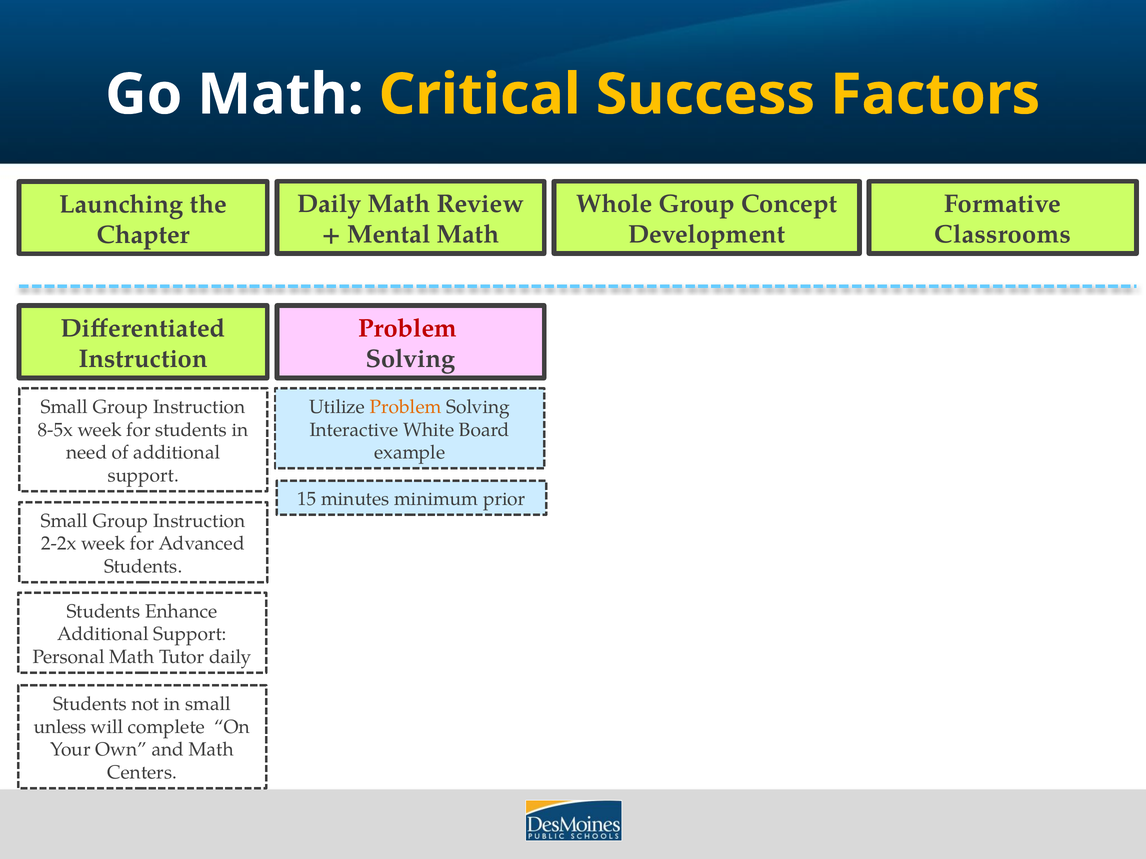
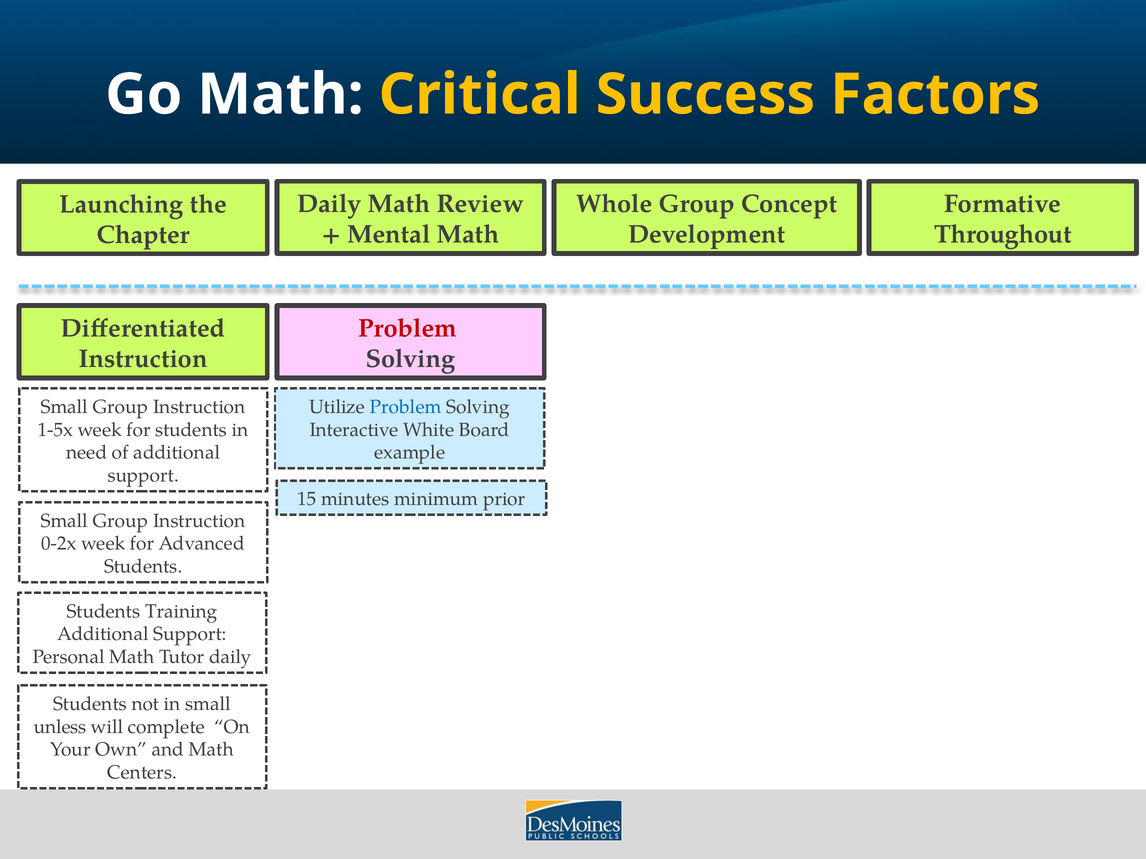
Classrooms: Classrooms -> Throughout (1003, 235)
Problem colour: orange -> blue (406, 407)
8-5x: 8-5x -> 1-5x (55, 430)
2-2x: 2-2x -> 0-2x (59, 544)
Enhance: Enhance -> Training (181, 612)
